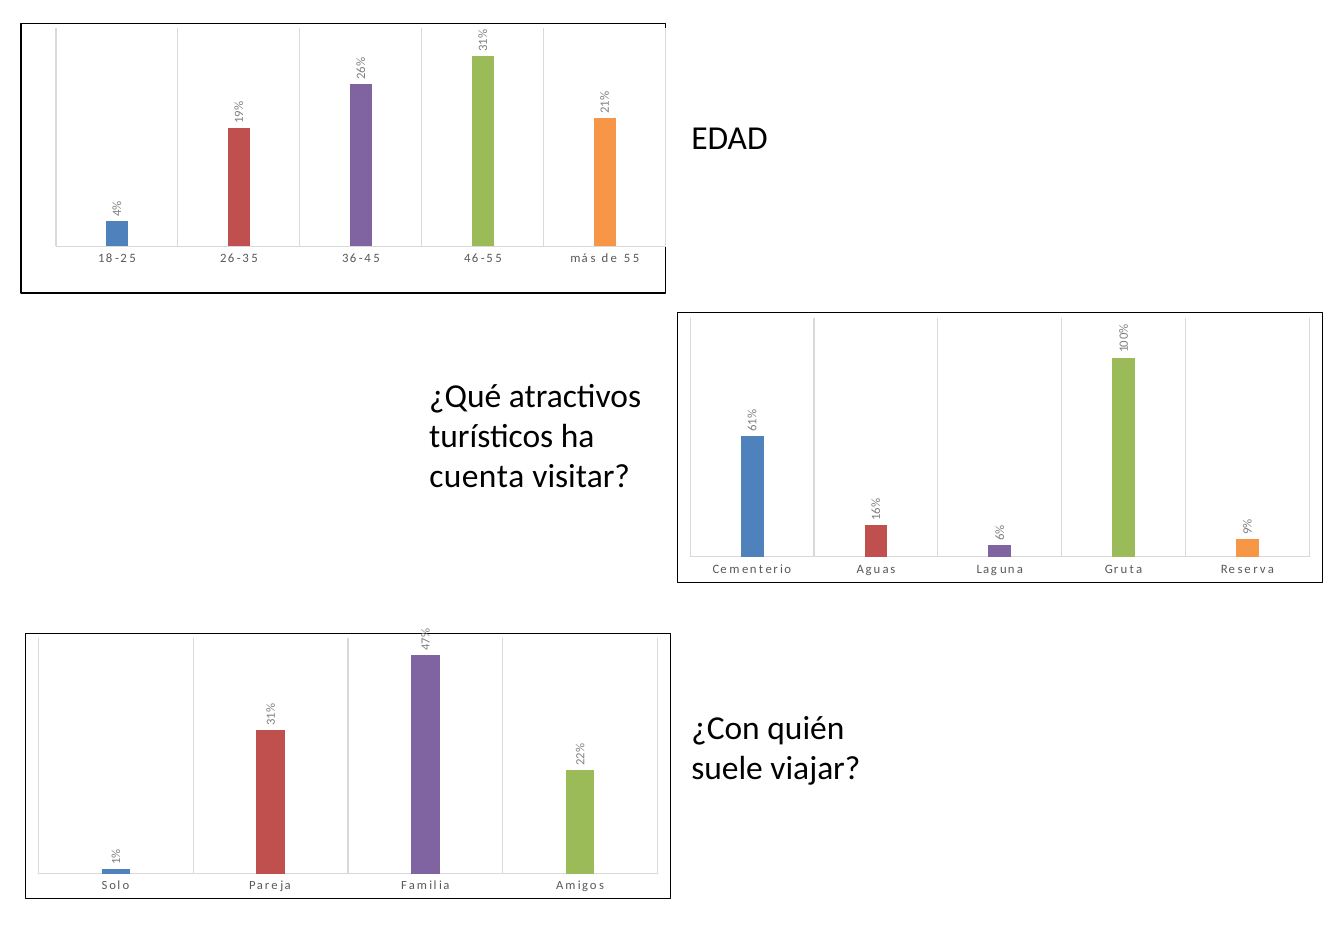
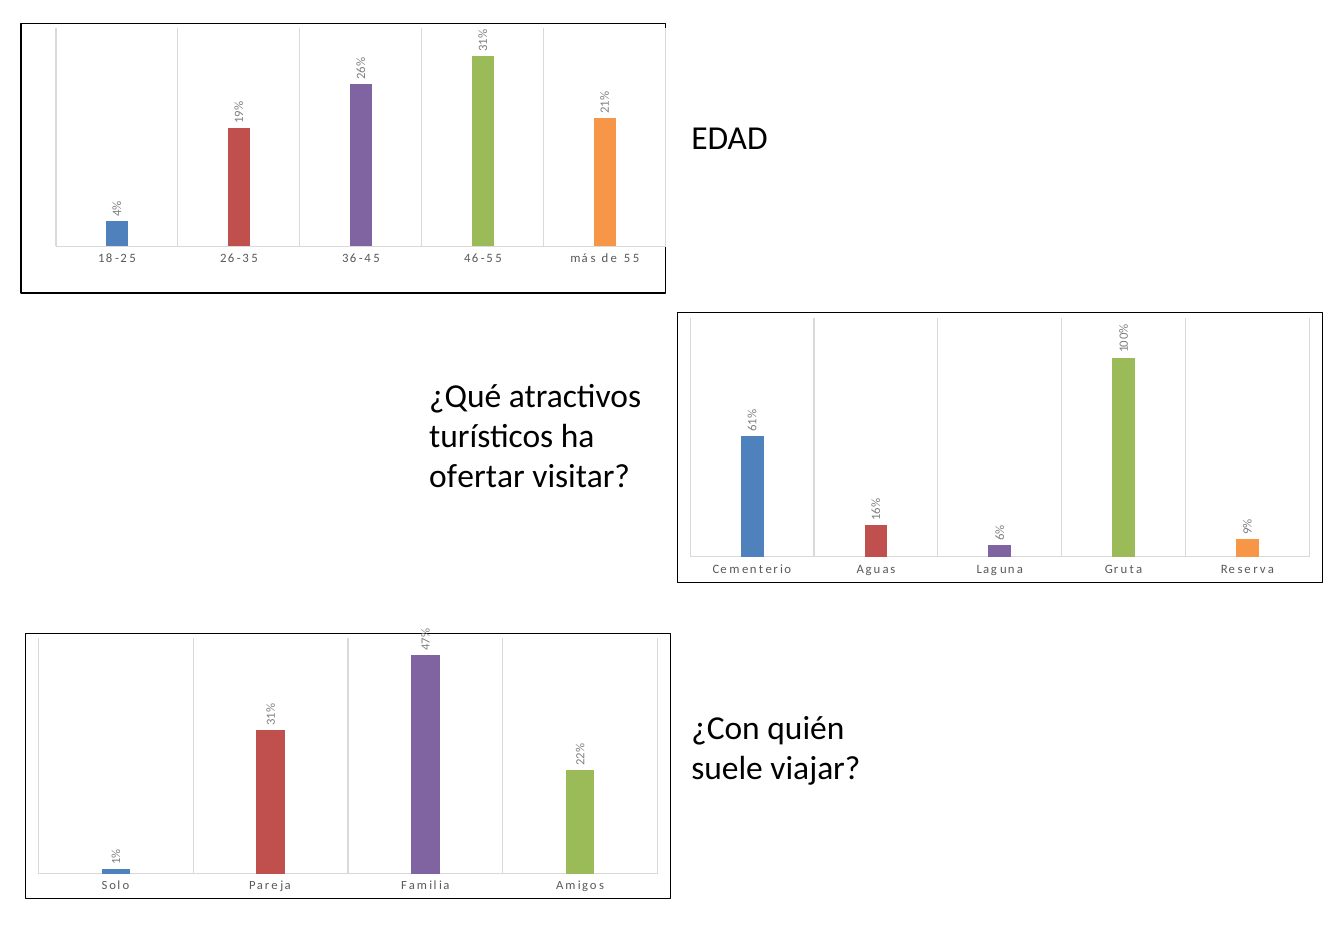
cuenta: cuenta -> ofertar (477, 477)
